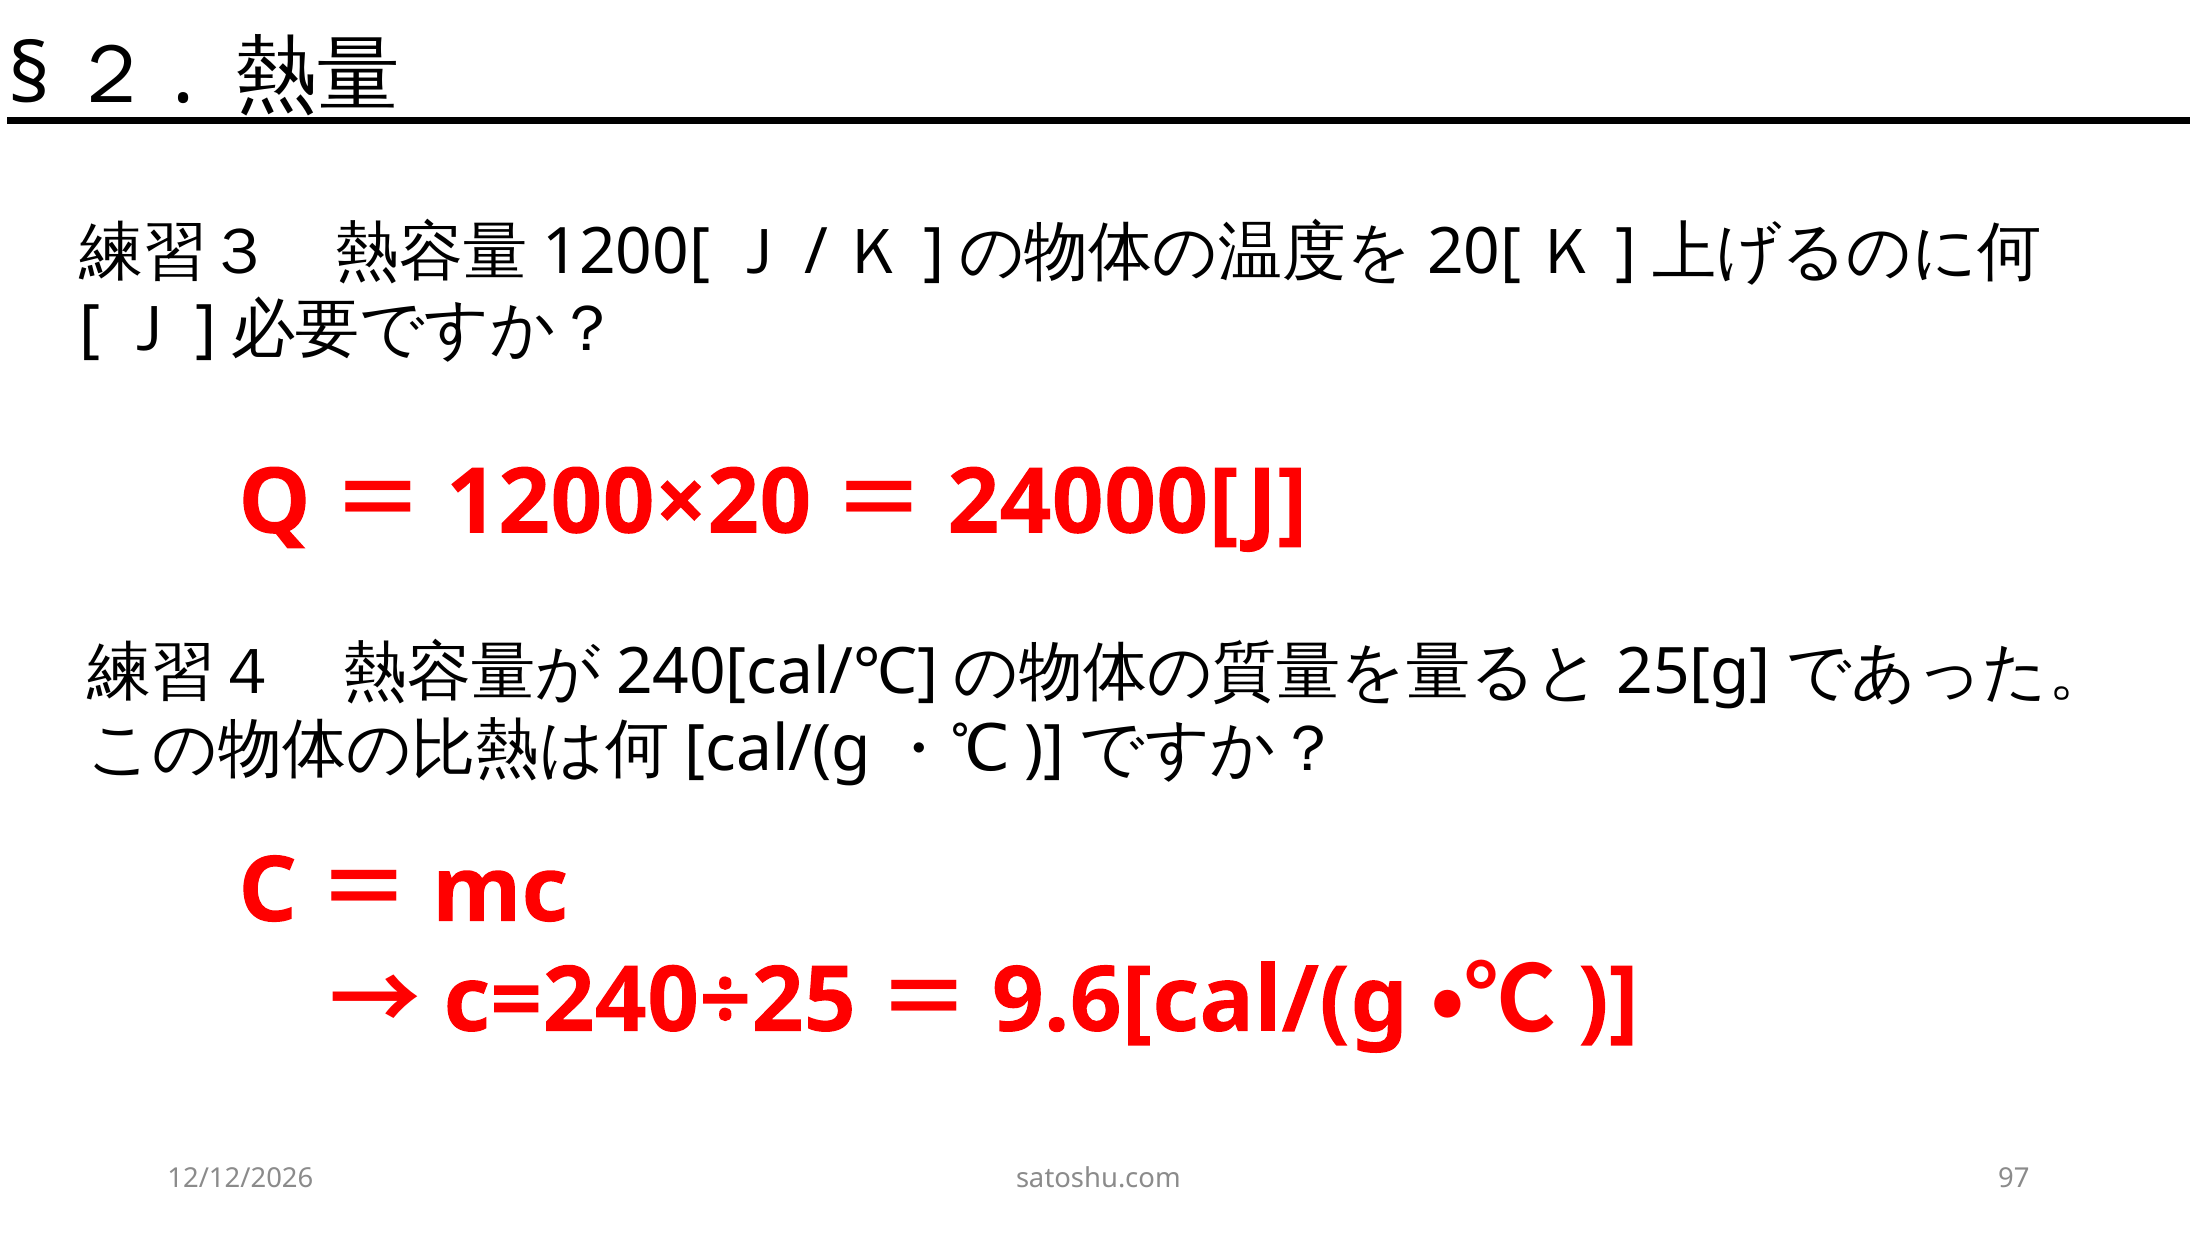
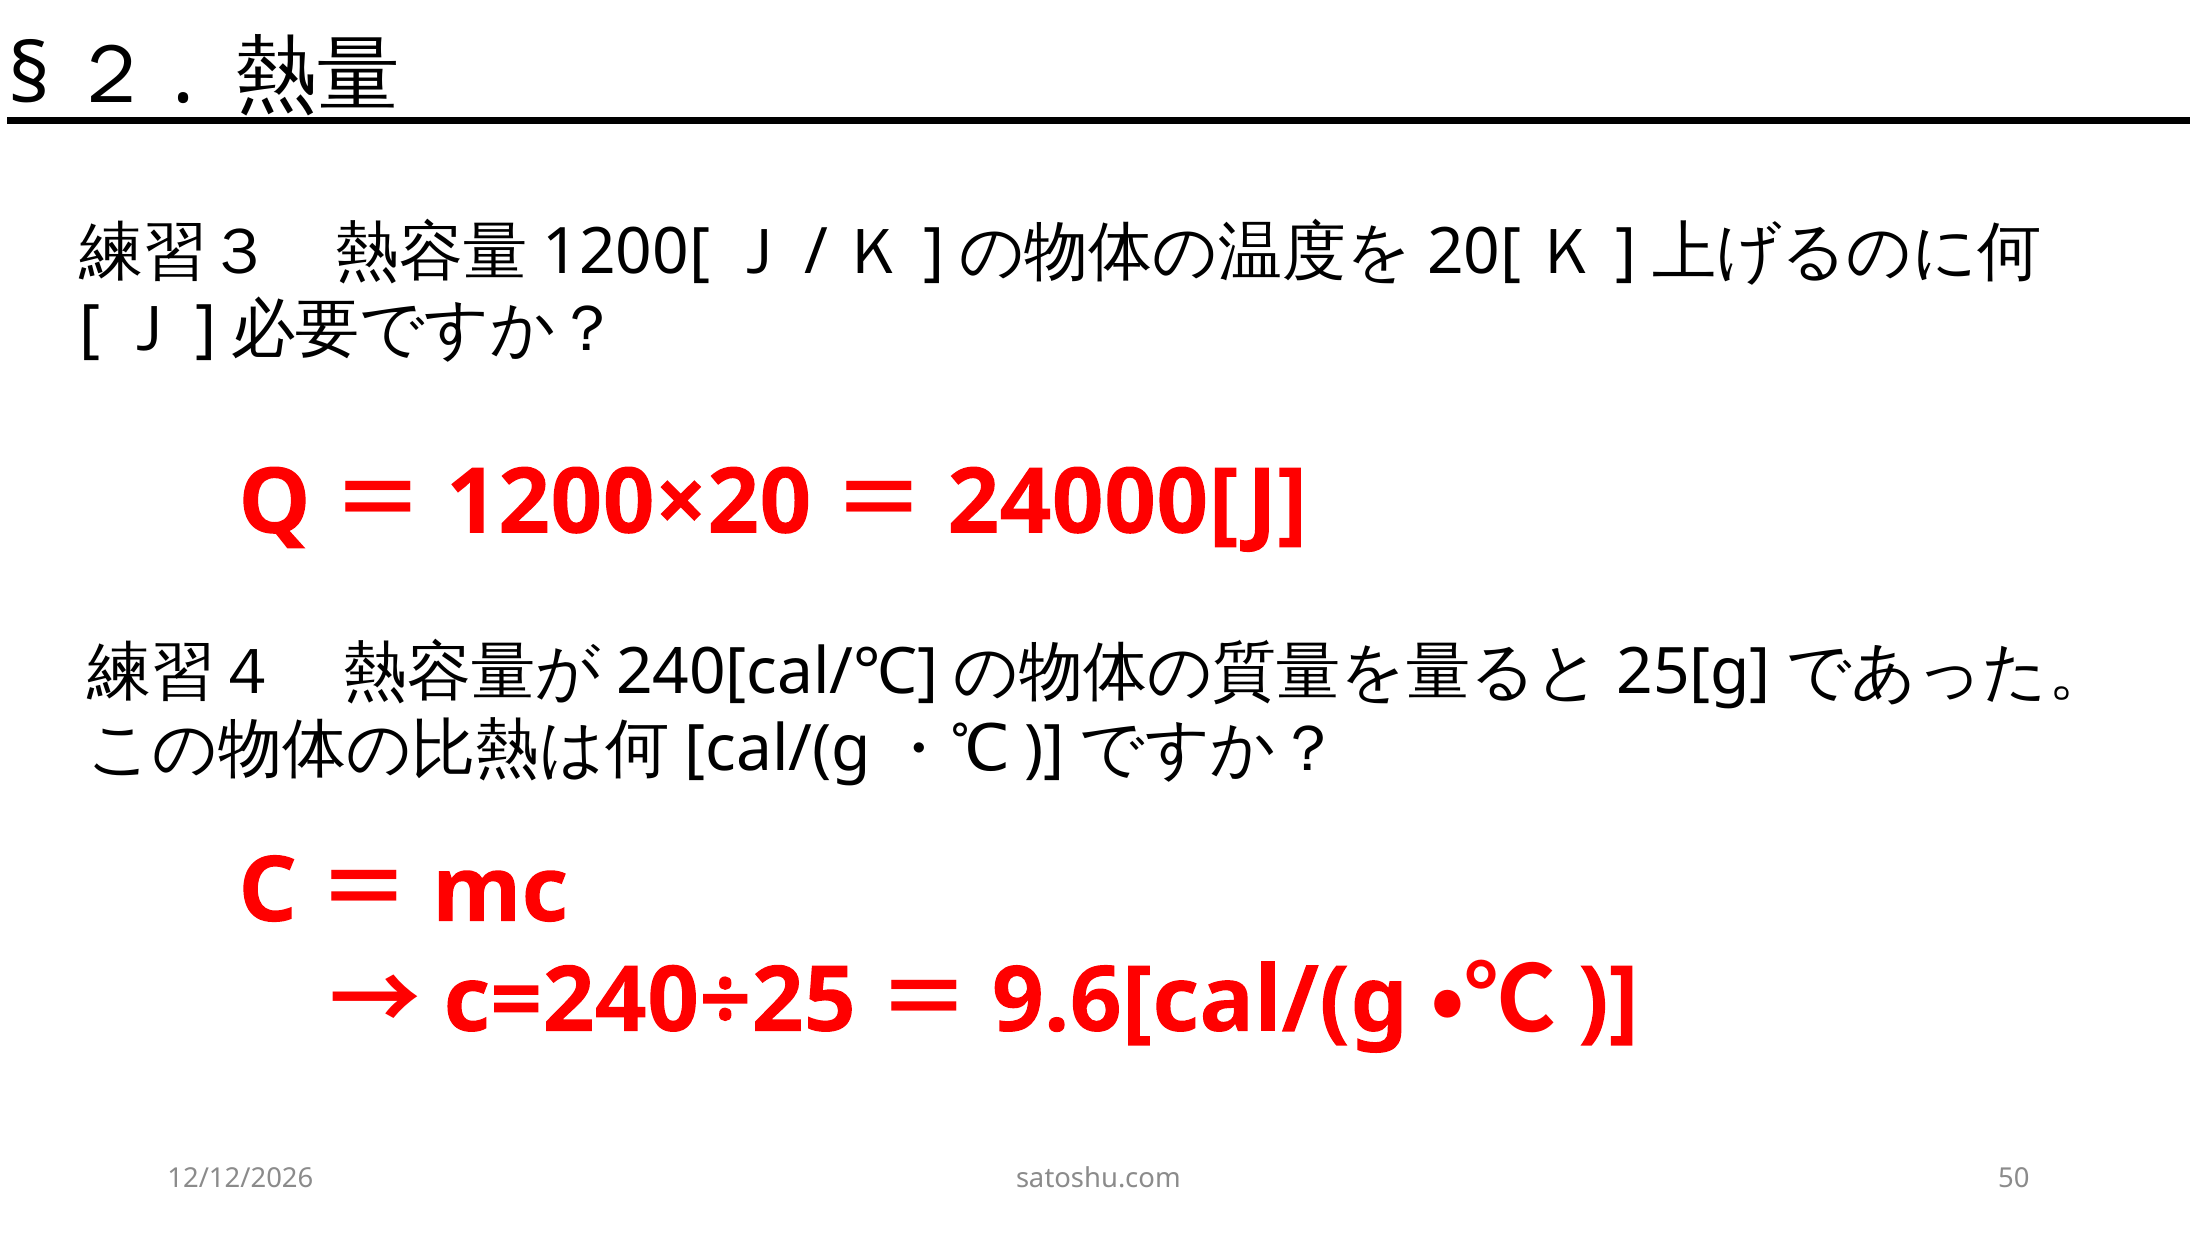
97: 97 -> 50 (2014, 1178)
